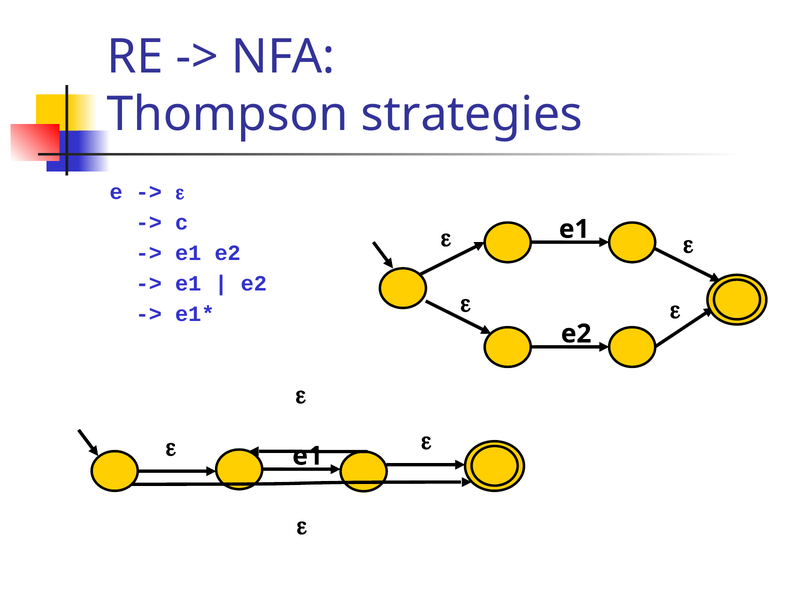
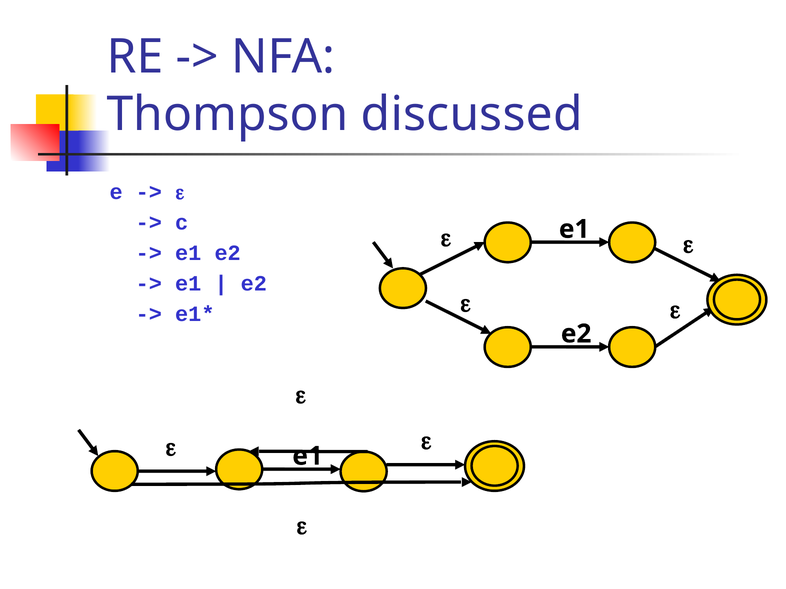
strategies: strategies -> discussed (472, 115)
